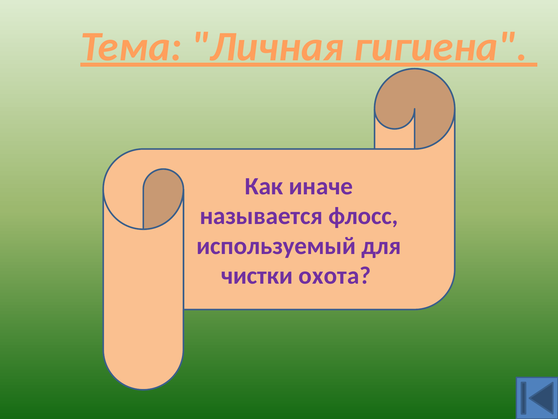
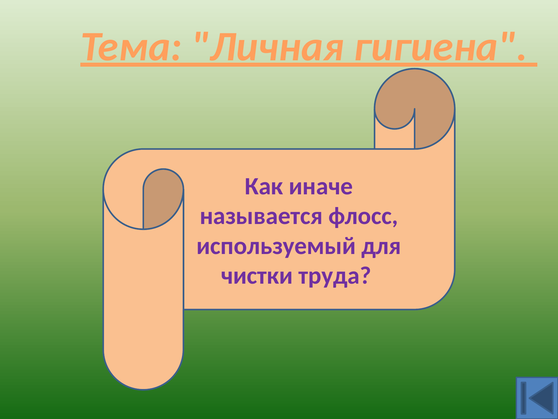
охота: охота -> труда (335, 275)
